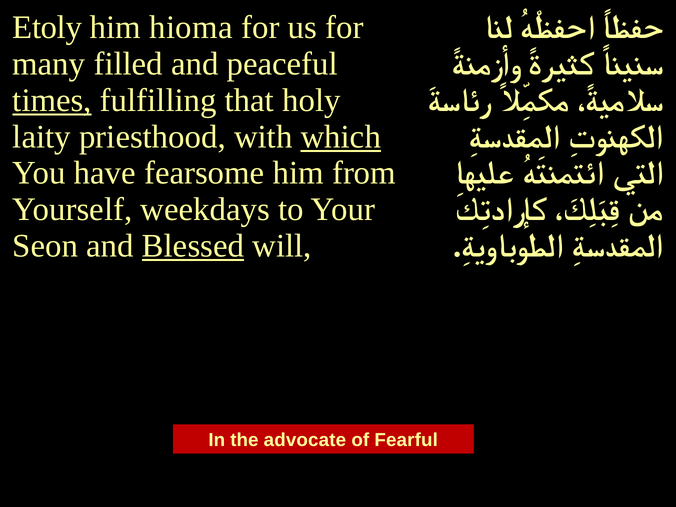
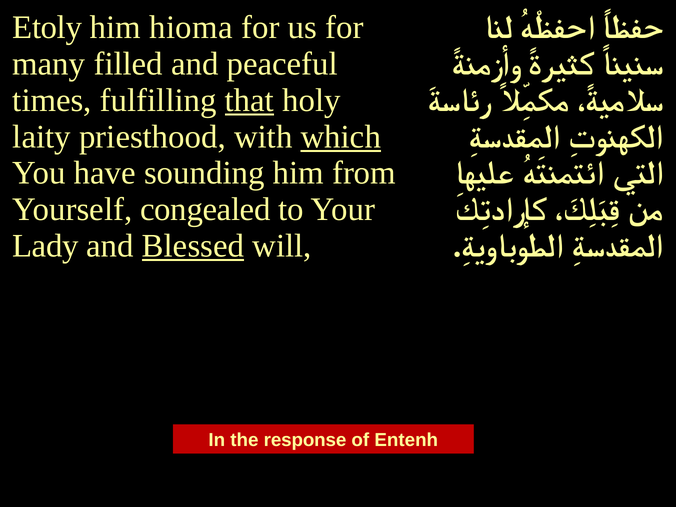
times underline: present -> none (52, 100)
that underline: none -> present (249, 100)
fearsome: fearsome -> sounding (204, 173)
weekdays: weekdays -> congealed (205, 210)
Seon: Seon -> Lady (45, 246)
advocate: advocate -> response (305, 440)
Fearful: Fearful -> Entenh (406, 440)
